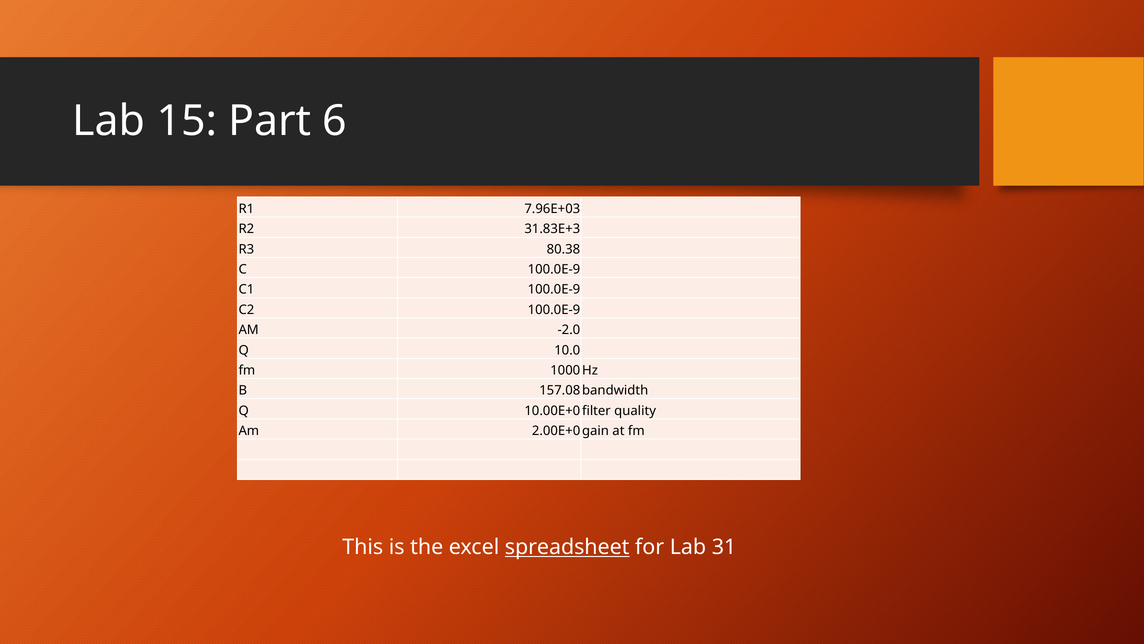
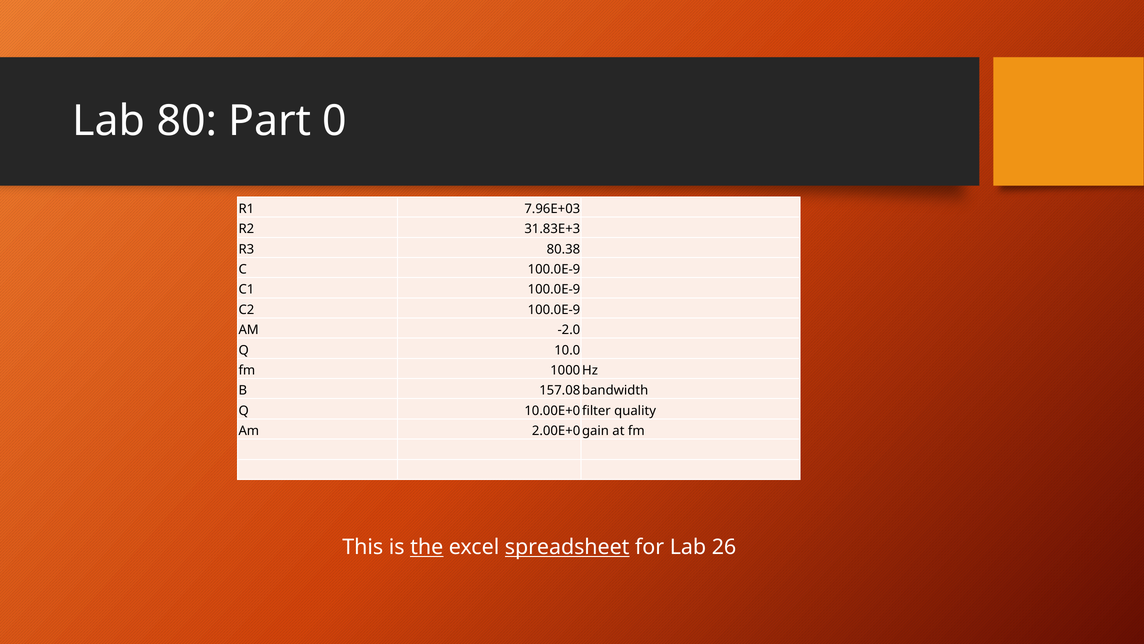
15: 15 -> 80 (187, 121)
6: 6 -> 0 (335, 121)
the underline: none -> present (427, 547)
31: 31 -> 26 (724, 547)
